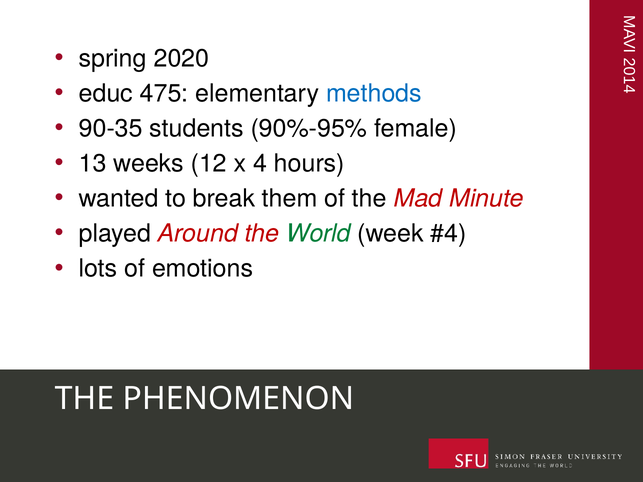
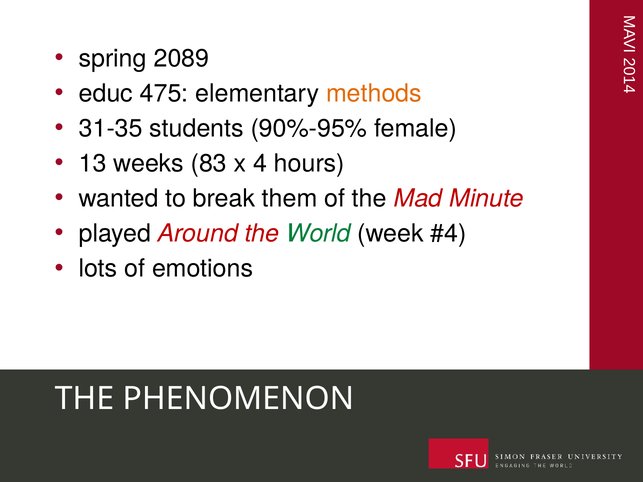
2020: 2020 -> 2089 (181, 59)
methods colour: blue -> orange (374, 94)
90-35: 90-35 -> 31-35 (111, 129)
12: 12 -> 83 (209, 164)
